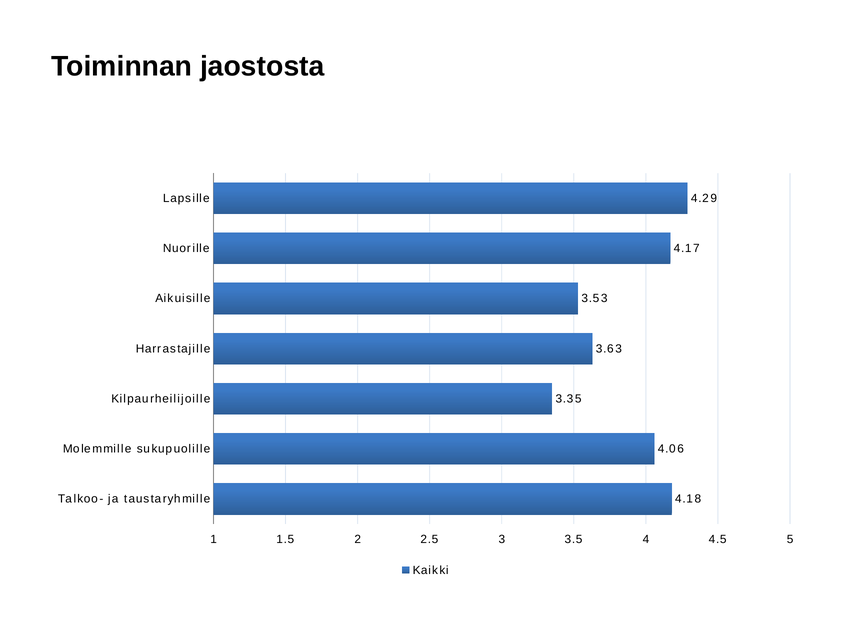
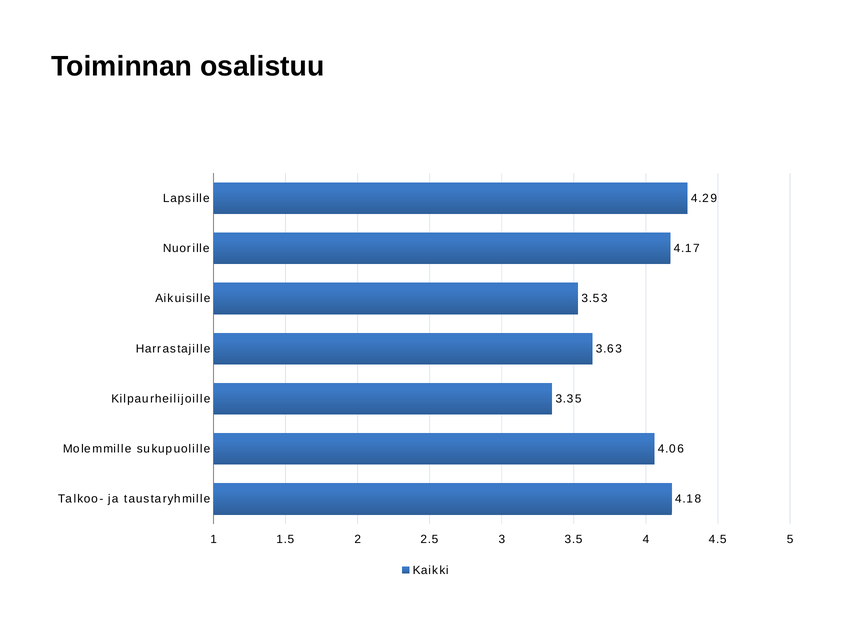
jaostosta: jaostosta -> osalistuu (262, 66)
